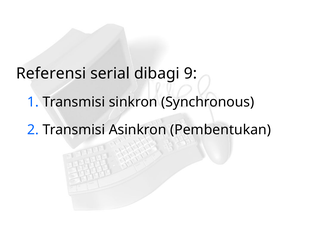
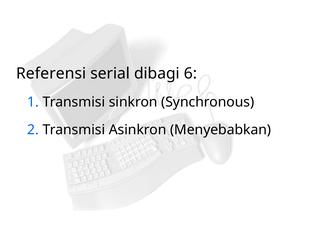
9: 9 -> 6 (190, 74)
Pembentukan: Pembentukan -> Menyebabkan (221, 130)
